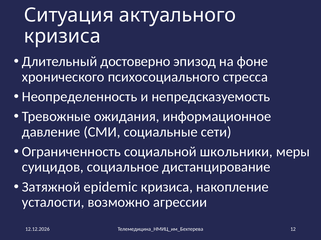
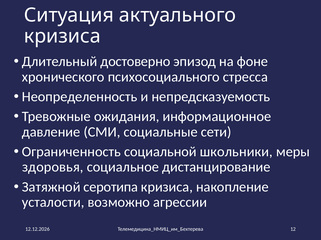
суицидов: суицидов -> здоровья (53, 168)
epidemic: epidemic -> серотипа (111, 187)
